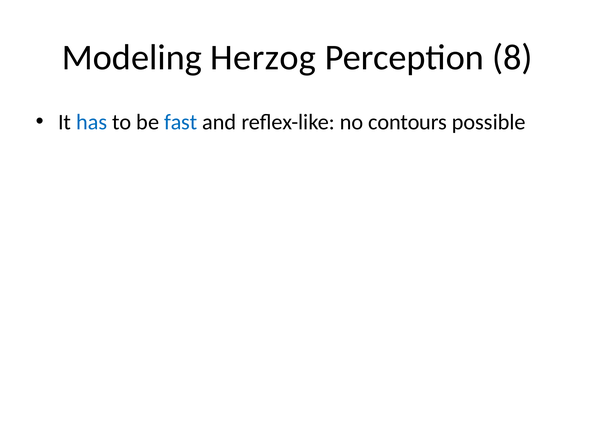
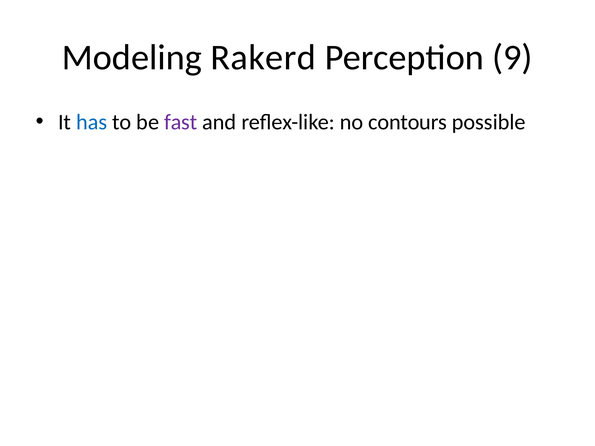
Herzog: Herzog -> Rakerd (263, 58)
8: 8 -> 9 (512, 58)
fast colour: blue -> purple (181, 122)
